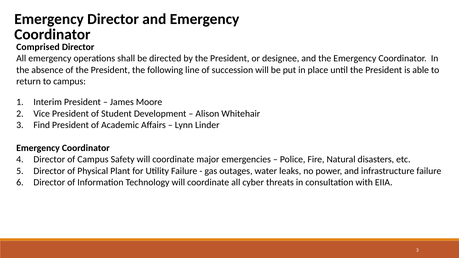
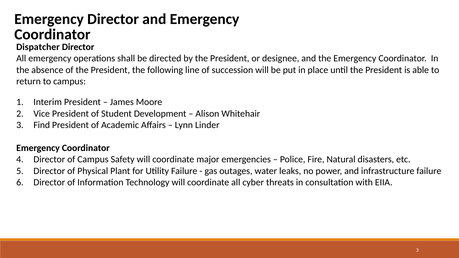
Comprised: Comprised -> Dispatcher (38, 47)
